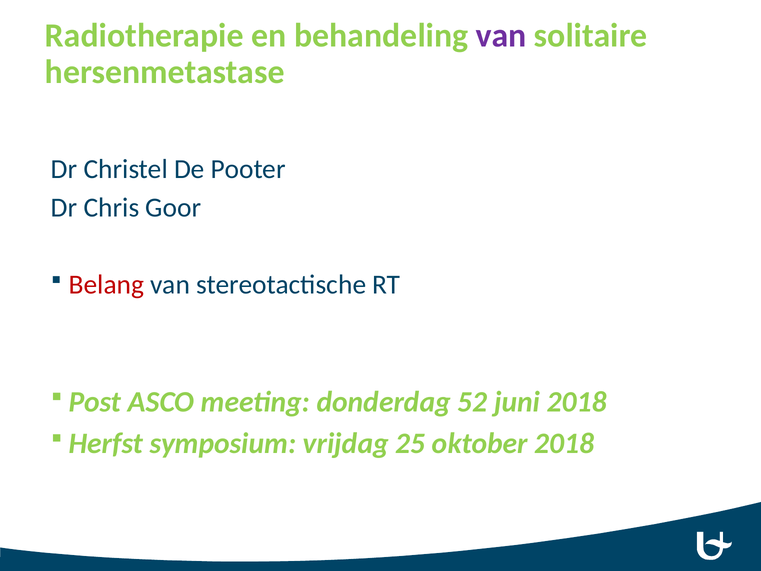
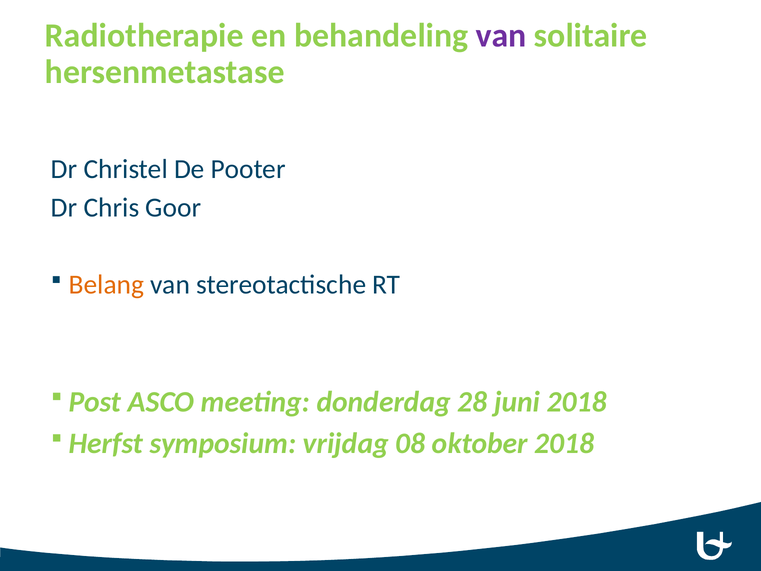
Belang colour: red -> orange (107, 285)
52: 52 -> 28 (472, 402)
25: 25 -> 08 (410, 443)
